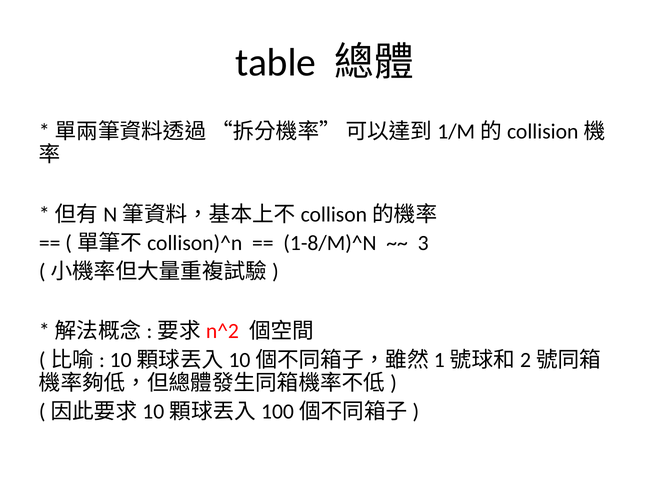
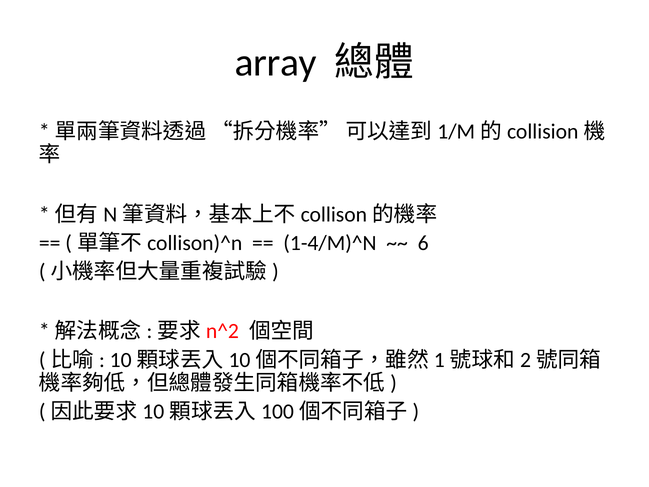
table: table -> array (276, 63)
1-8/M)^N: 1-8/M)^N -> 1-4/M)^N (330, 243)
3: 3 -> 6 (423, 243)
